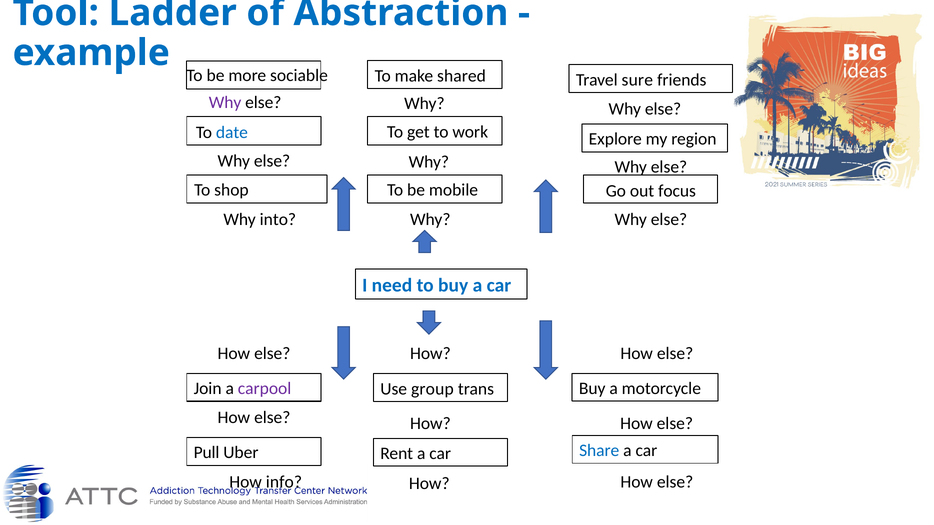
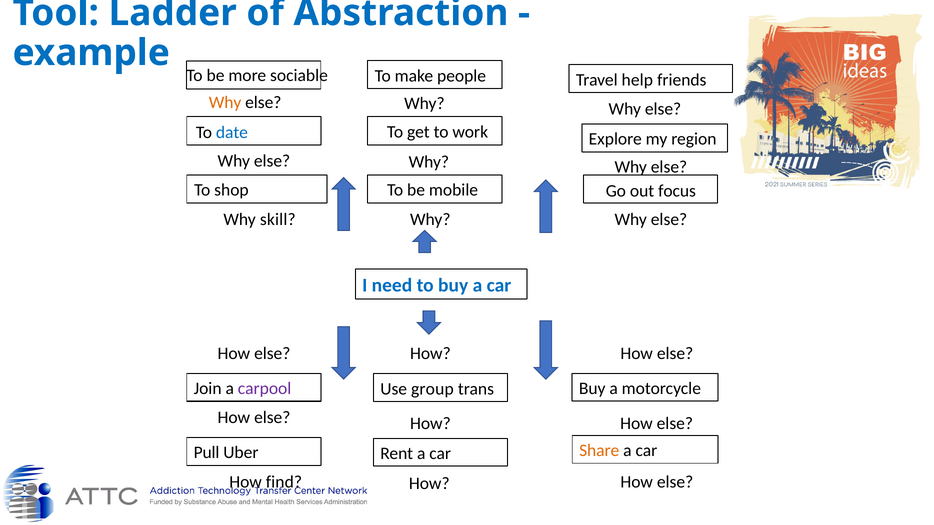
shared: shared -> people (462, 76)
sure: sure -> help (637, 80)
Why colour: purple -> orange (225, 103)
into: into -> skill (278, 219)
Share colour: blue -> orange (599, 451)
info: info -> find (284, 482)
